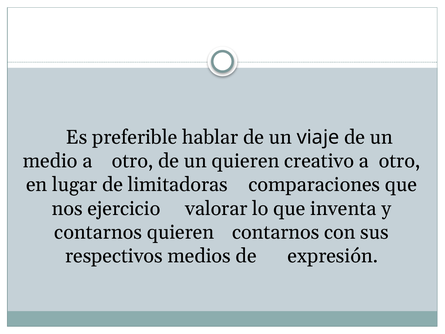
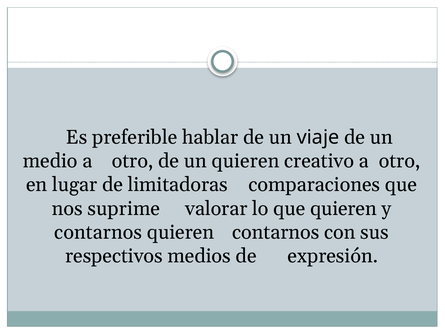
ejercicio: ejercicio -> suprime (124, 208)
que inventa: inventa -> quieren (343, 208)
